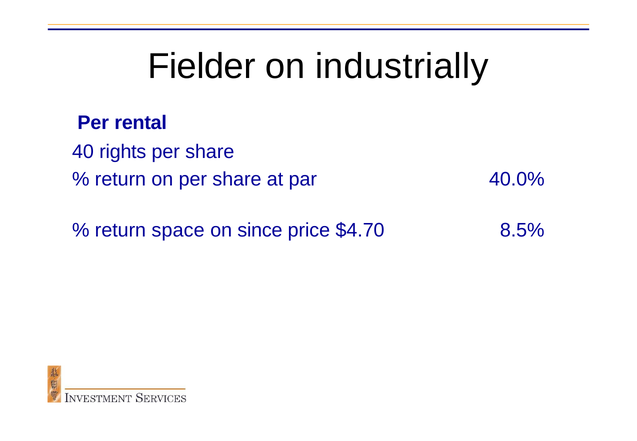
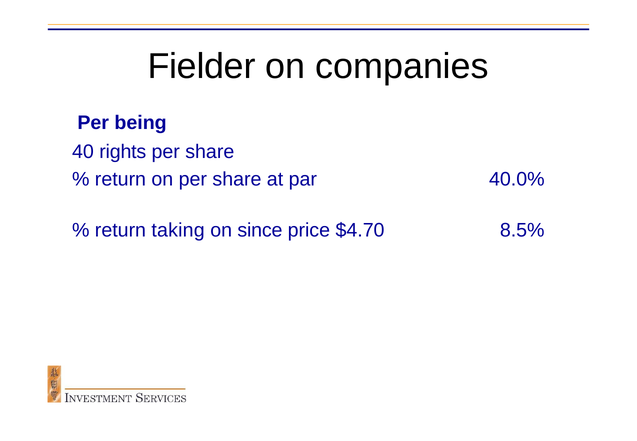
industrially: industrially -> companies (402, 66)
rental: rental -> being (141, 123)
space: space -> taking (178, 230)
